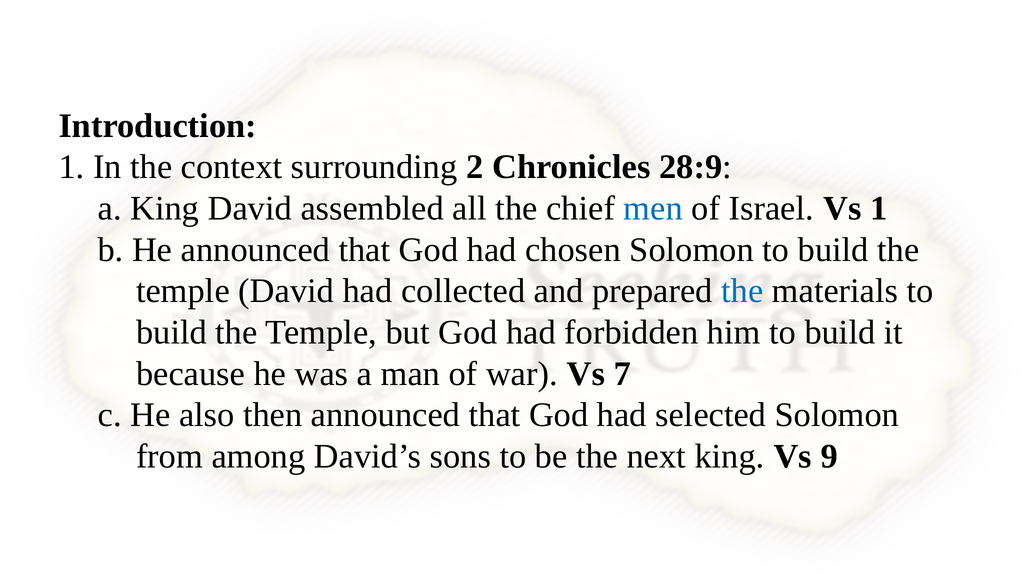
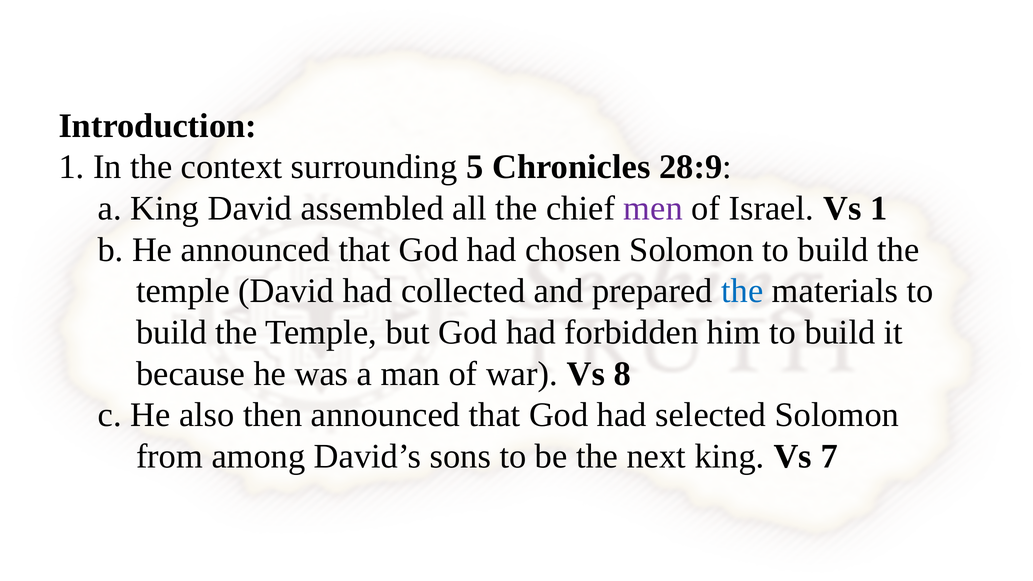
2: 2 -> 5 (475, 167)
men colour: blue -> purple (653, 208)
7: 7 -> 8 (622, 374)
9: 9 -> 7 (829, 456)
